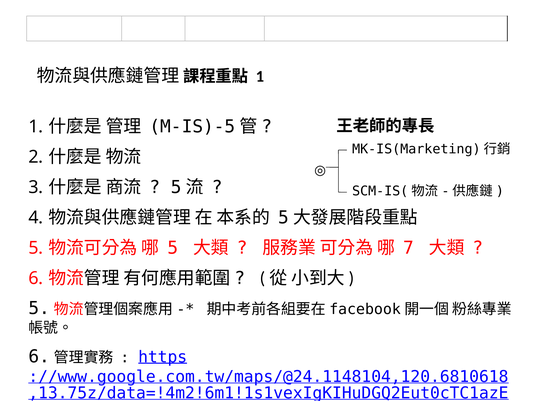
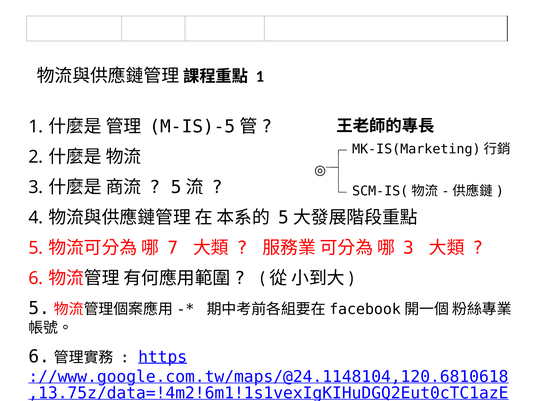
5: 5 -> 7 (173, 248)
7: 7 -> 3 (409, 248)
